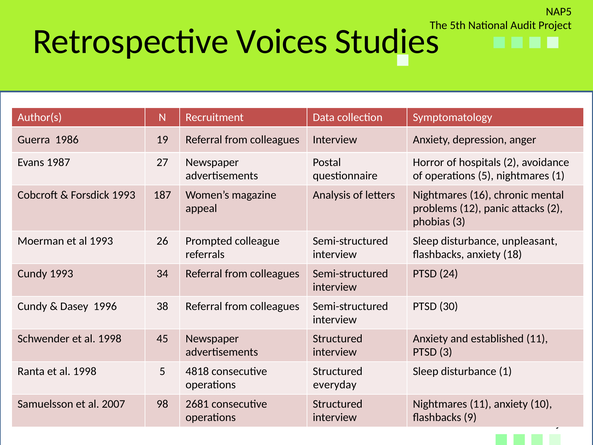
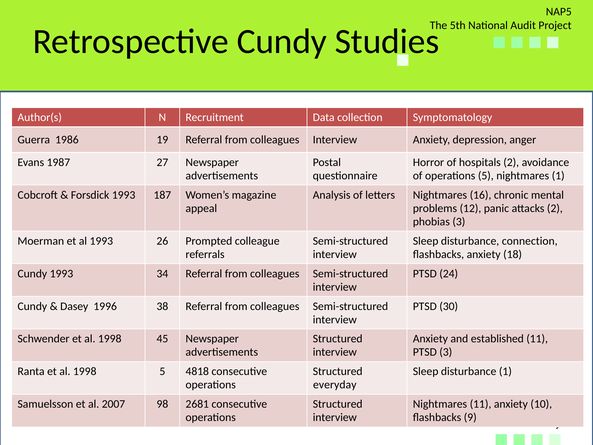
Retrospective Voices: Voices -> Cundy (282, 41)
unpleasant: unpleasant -> connection (530, 241)
